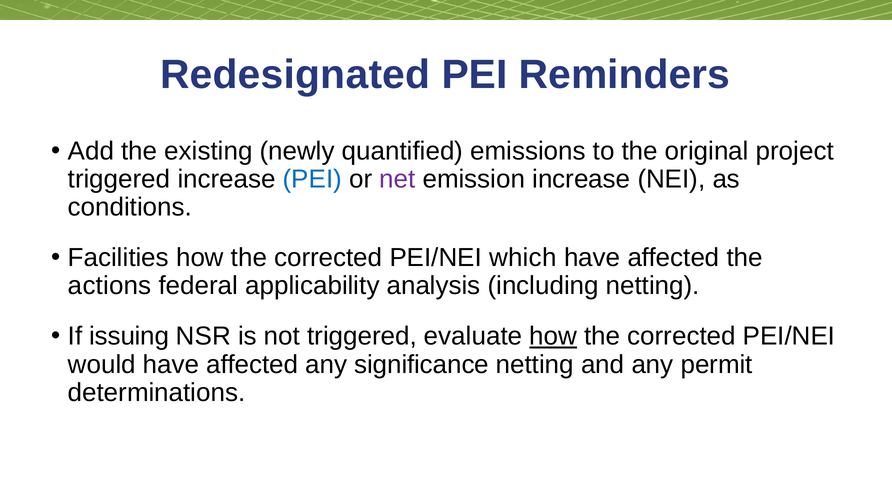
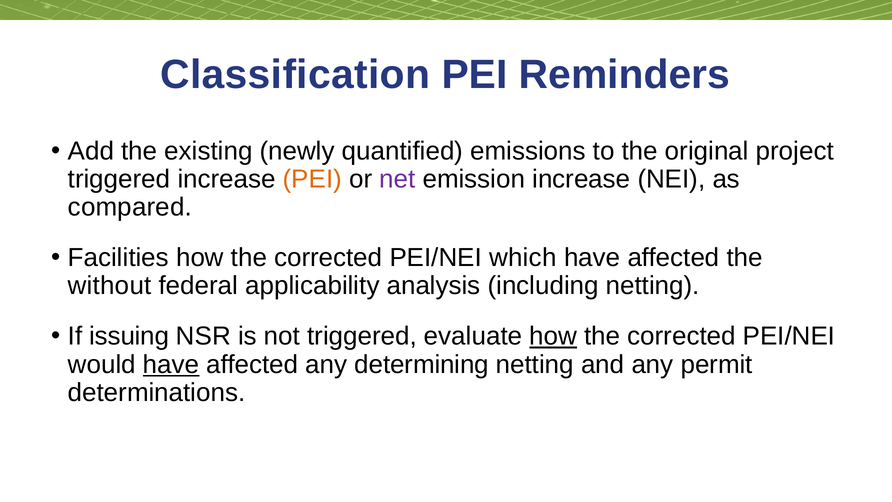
Redesignated: Redesignated -> Classification (295, 75)
PEI colour: blue -> orange (312, 179)
conditions: conditions -> compared (130, 207)
actions: actions -> without (110, 286)
have underline: none -> present (171, 364)
significance: significance -> determining (422, 364)
